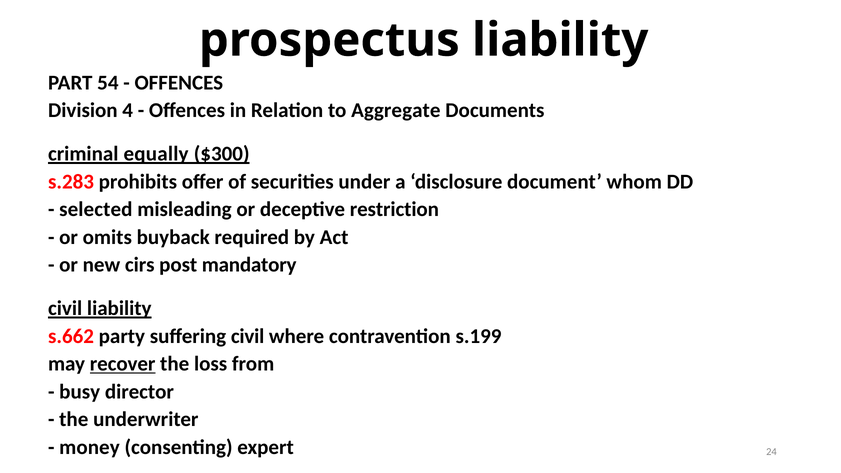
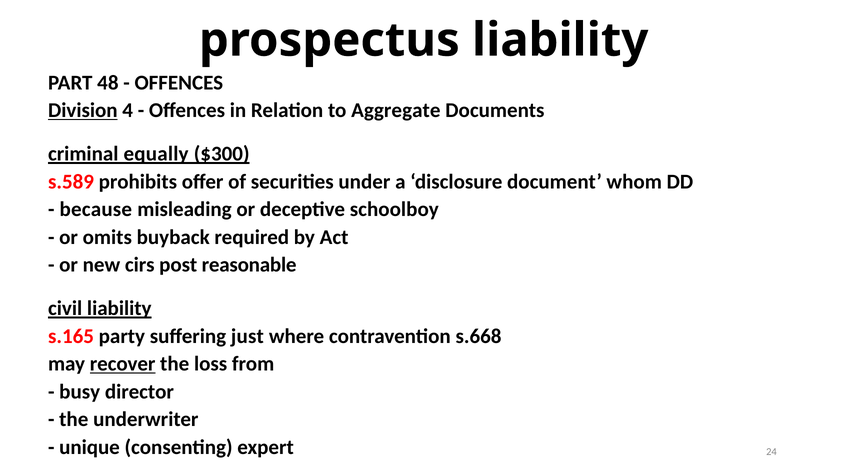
54: 54 -> 48 (108, 83)
Division underline: none -> present (83, 111)
s.283: s.283 -> s.589 (71, 182)
selected: selected -> because (96, 210)
restriction: restriction -> schoolboy (394, 210)
mandatory: mandatory -> reasonable (249, 265)
s.662: s.662 -> s.165 (71, 336)
suffering civil: civil -> just (247, 336)
s.199: s.199 -> s.668 (478, 336)
money: money -> unique (90, 447)
